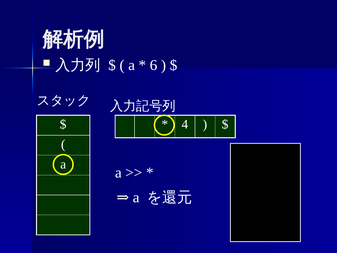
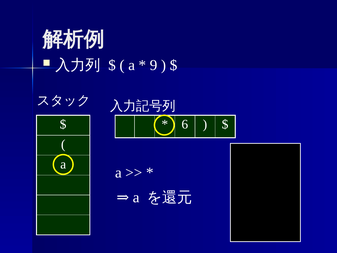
6: 6 -> 9 (154, 65)
4: 4 -> 6 (185, 124)
